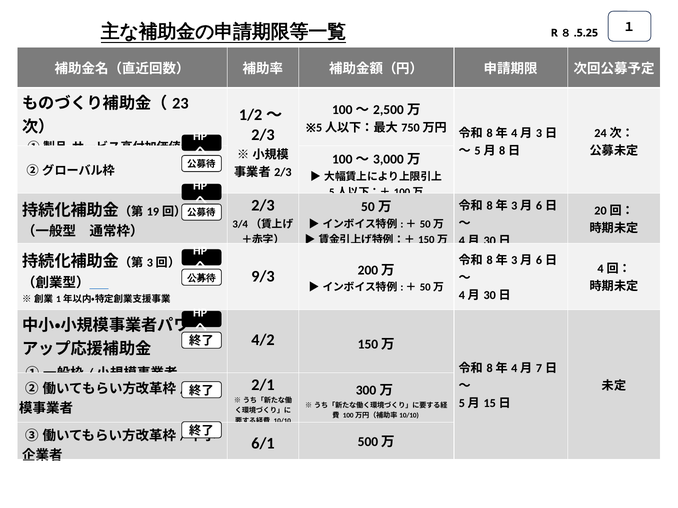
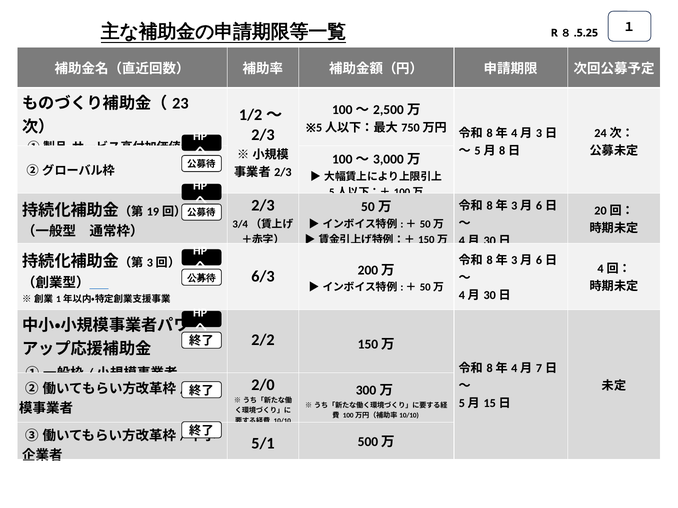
9/3: 9/3 -> 6/3 (263, 277)
4/2: 4/2 -> 2/2 (263, 340)
2/1: 2/1 -> 2/0 (263, 385)
6/1: 6/1 -> 5/1 (263, 444)
